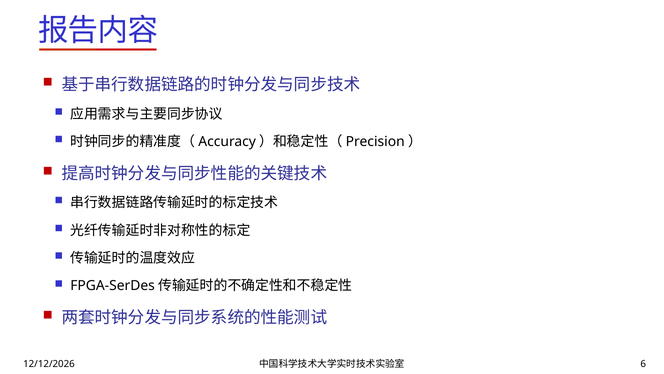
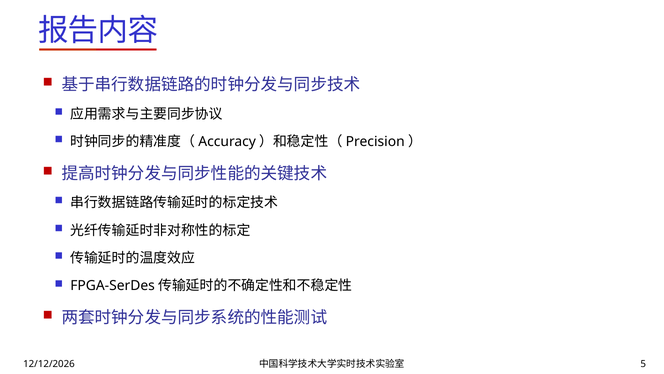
6: 6 -> 5 (643, 363)
